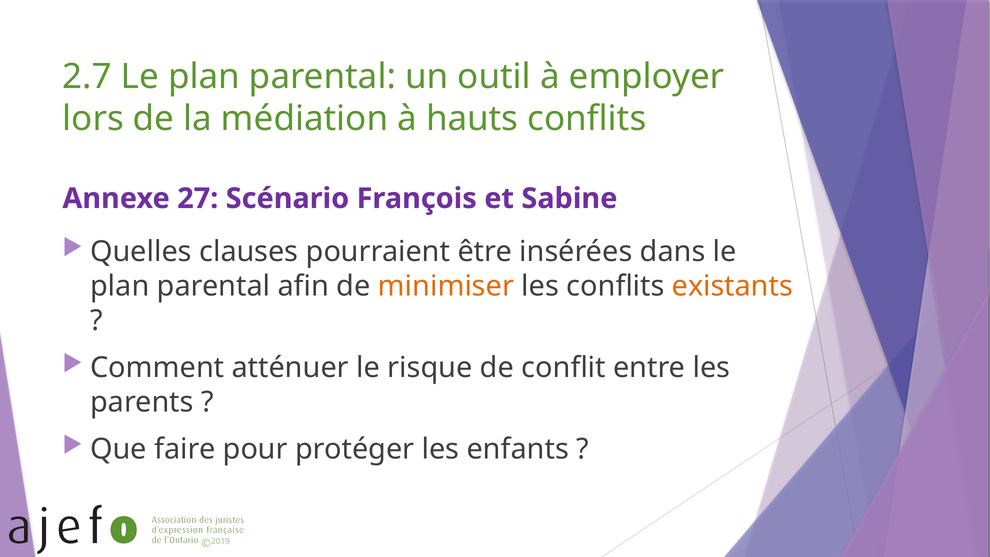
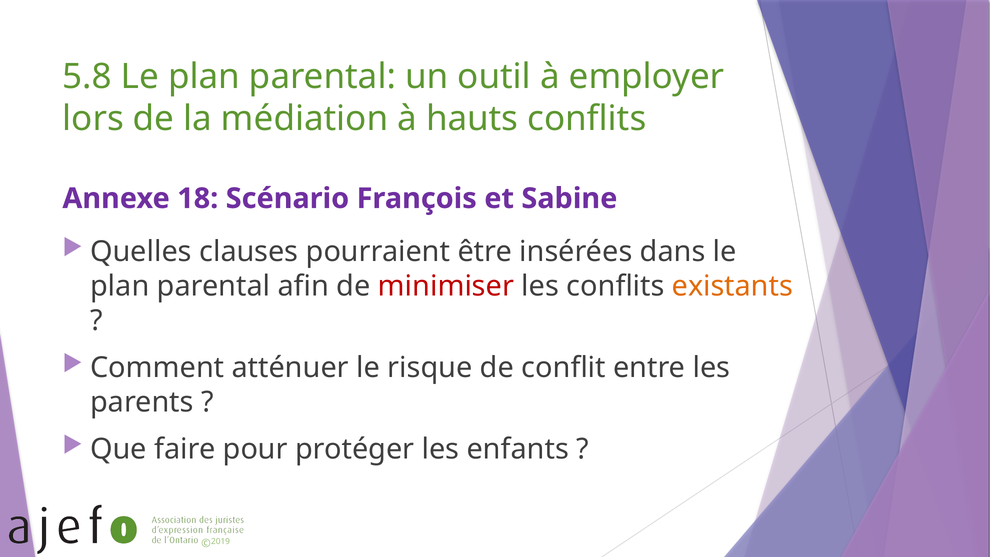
2.7: 2.7 -> 5.8 (87, 77)
27: 27 -> 18 (198, 198)
minimiser colour: orange -> red (446, 286)
